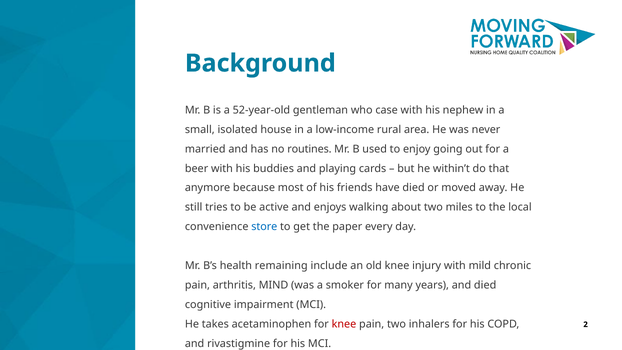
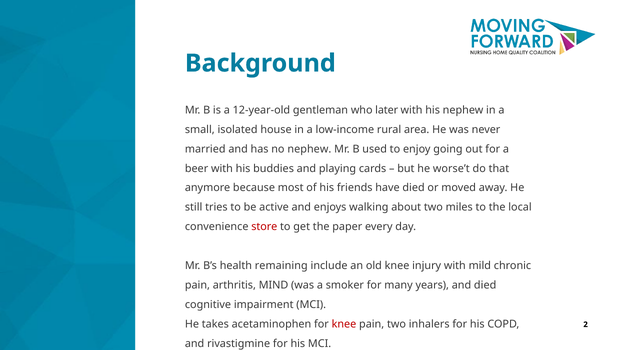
52-year-old: 52-year-old -> 12-year-old (261, 110)
case: case -> later (387, 110)
no routines: routines -> nephew (309, 149)
within’t: within’t -> worse’t (451, 168)
store colour: blue -> red (264, 227)
